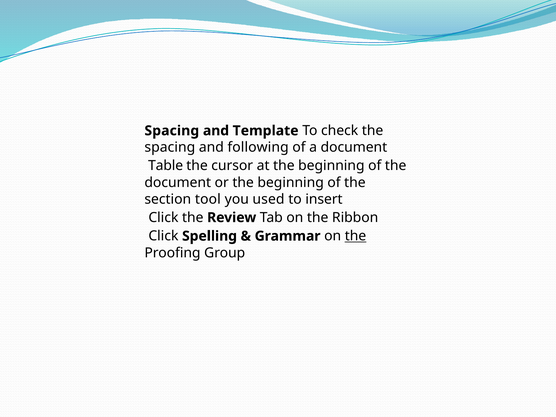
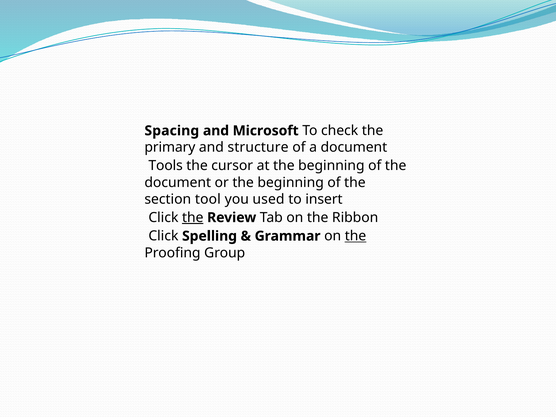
Template: Template -> Microsoft (266, 131)
spacing: spacing -> primary (170, 147)
following: following -> structure (258, 147)
Table: Table -> Tools (166, 166)
the underline: none -> present (193, 218)
